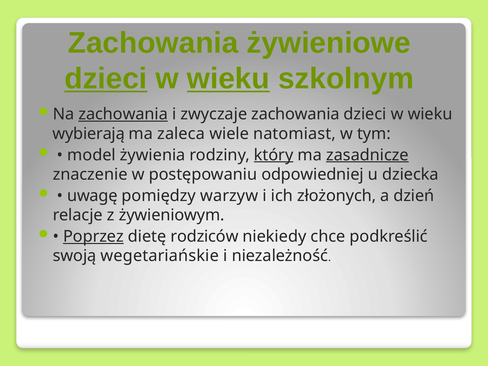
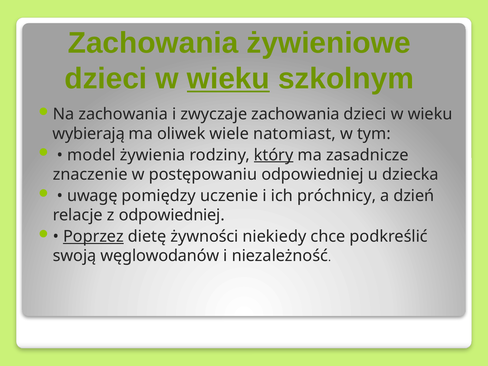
dzieci underline: present -> none (106, 79)
zachowania underline: present -> none (123, 114)
zaleca: zaleca -> oliwek (181, 134)
zasadnicze underline: present -> none (367, 155)
warzyw: warzyw -> uczenie (229, 196)
złożonych: złożonych -> próchnicy (337, 196)
z żywieniowym: żywieniowym -> odpowiedniej (172, 215)
rodziców: rodziców -> żywności (205, 236)
wegetariańskie: wegetariańskie -> węglowodanów (160, 256)
